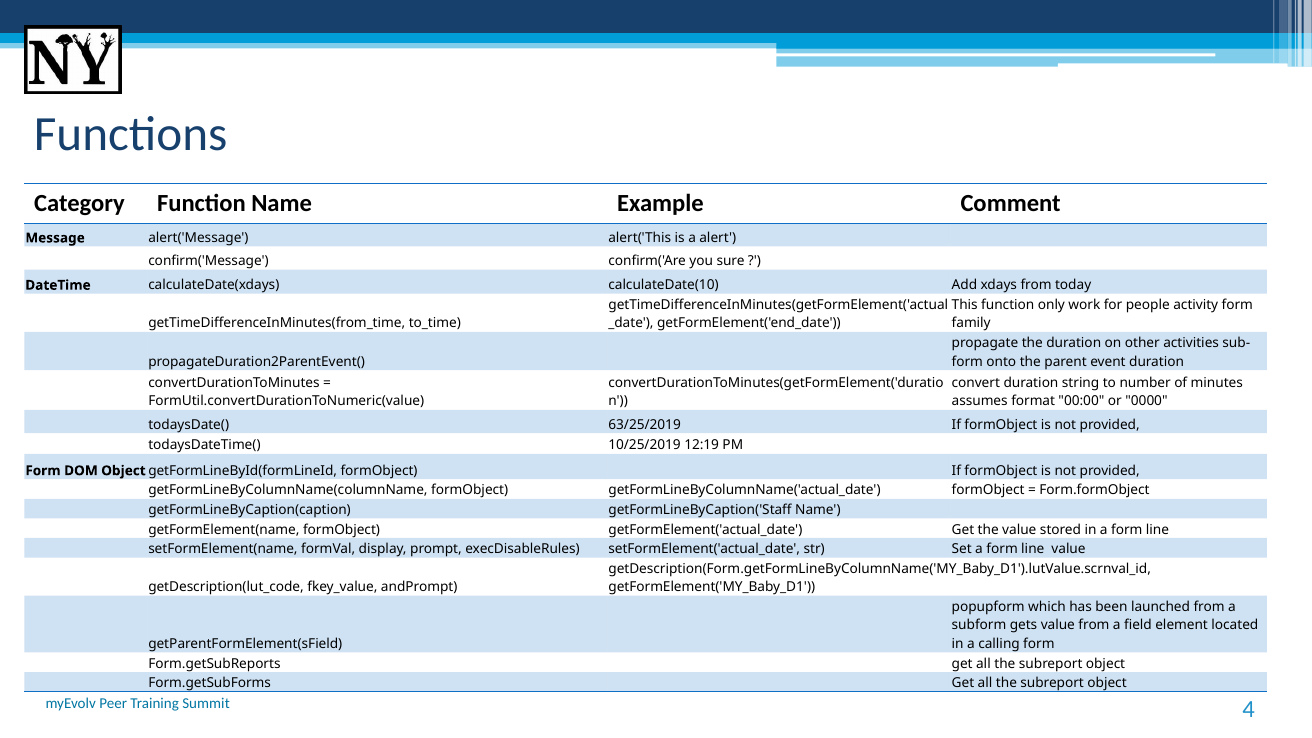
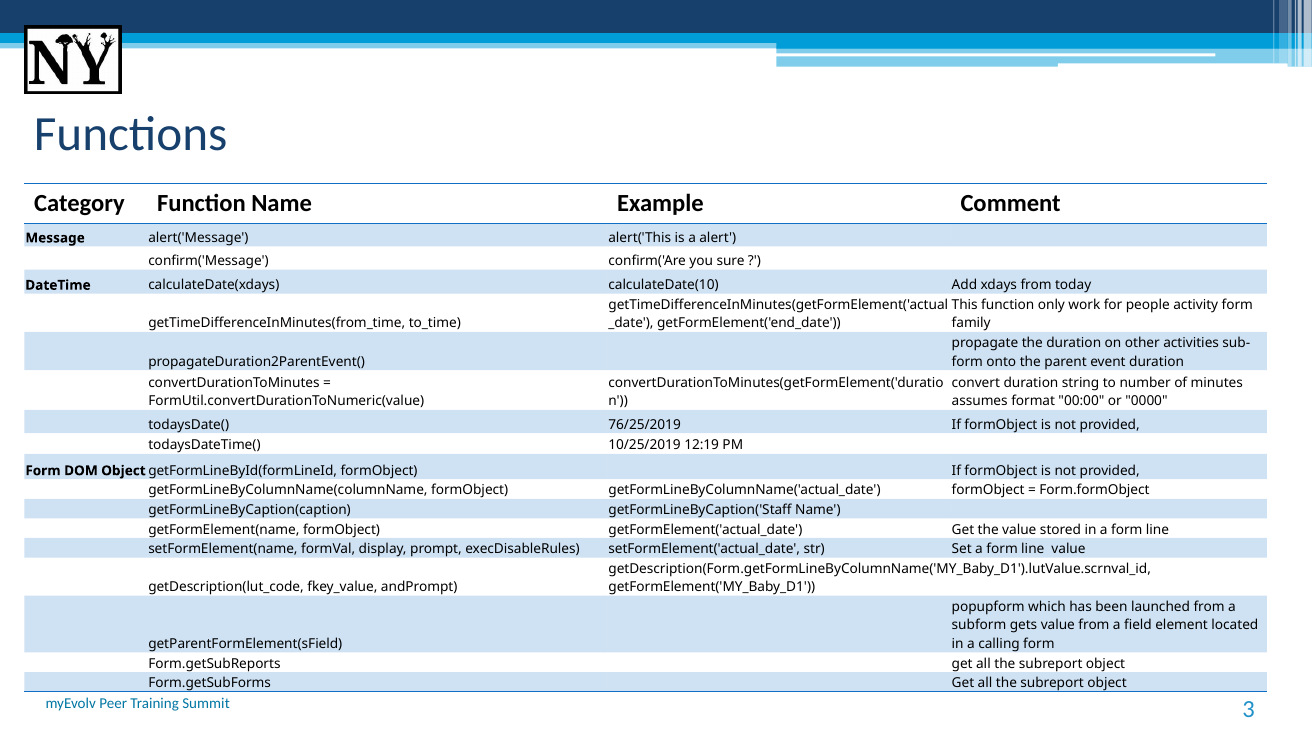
63/25/2019: 63/25/2019 -> 76/25/2019 (645, 425)
4: 4 -> 3 (1249, 710)
